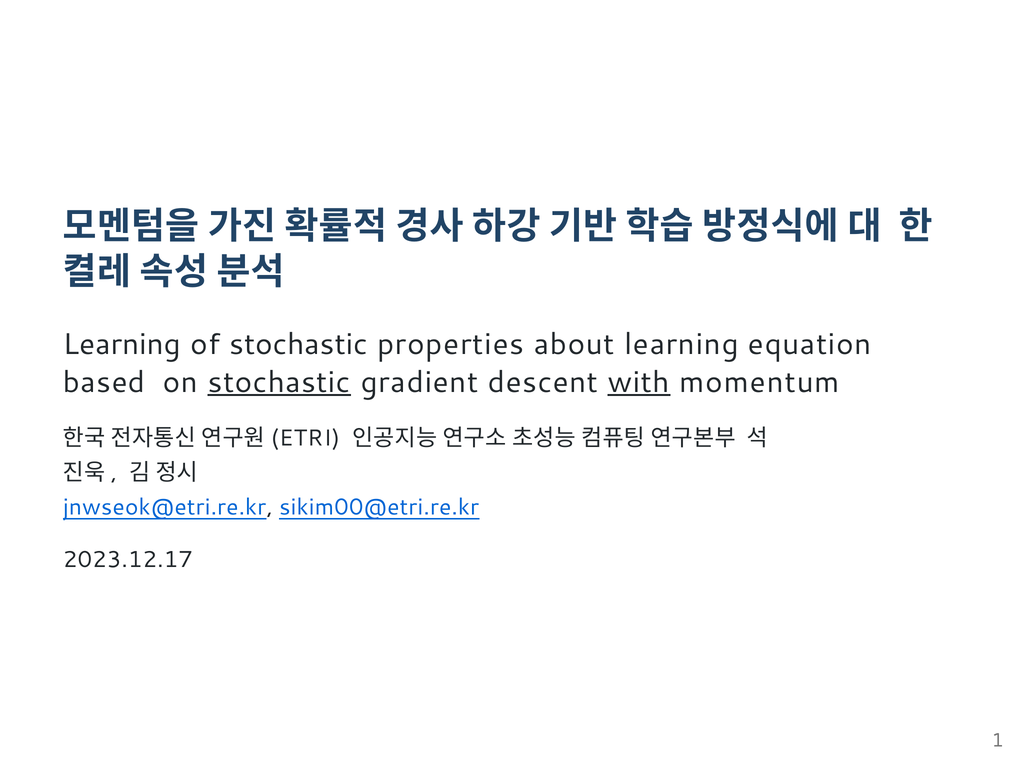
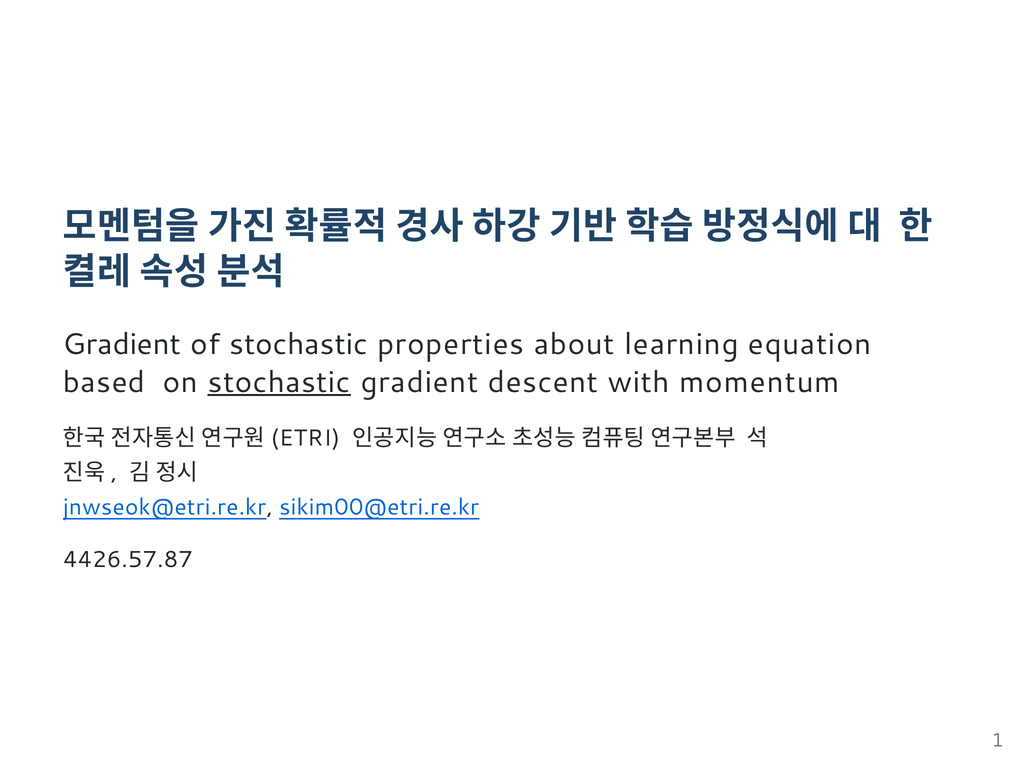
Learning: Learning -> Gradient (122, 344)
with underline: present -> none (639, 382)
2023.12.17: 2023.12.17 -> 4426.57.87 (128, 559)
